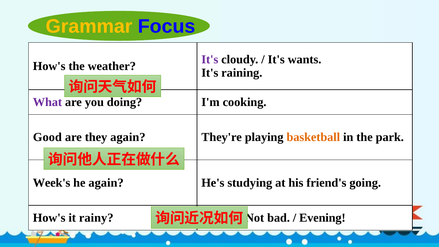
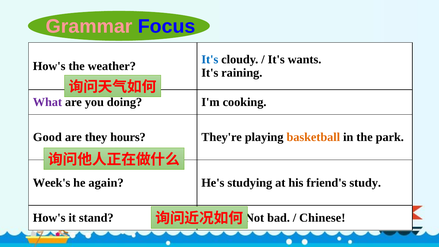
Grammar colour: yellow -> pink (89, 27)
It's colour: purple -> blue (210, 59)
they again: again -> hours (128, 137)
going: going -> study (365, 183)
rainy: rainy -> stand (96, 218)
Evening: Evening -> Chinese (322, 218)
